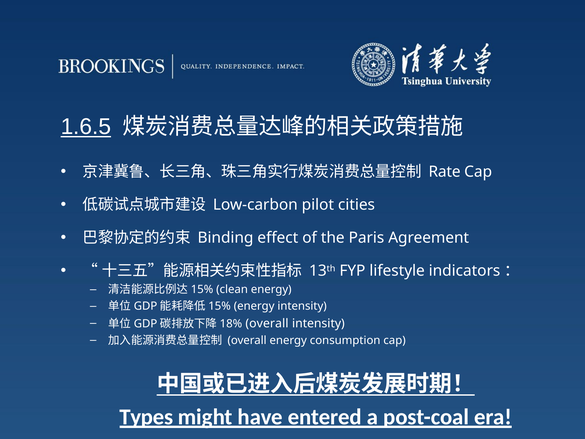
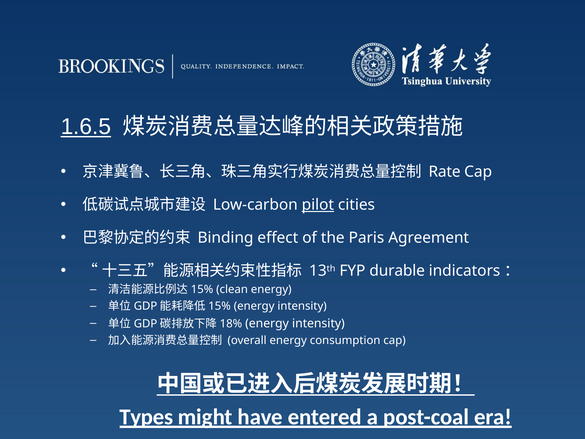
pilot underline: none -> present (318, 205)
lifestyle: lifestyle -> durable (397, 271)
overall: overall -> energy (267, 323)
